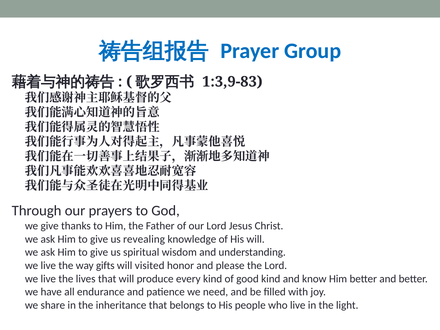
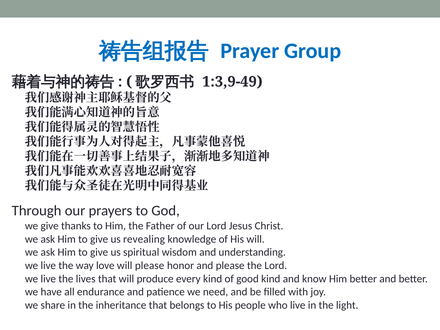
1:3,9-83: 1:3,9-83 -> 1:3,9-49 (232, 82)
gifts: gifts -> love (105, 266)
will visited: visited -> please (150, 266)
